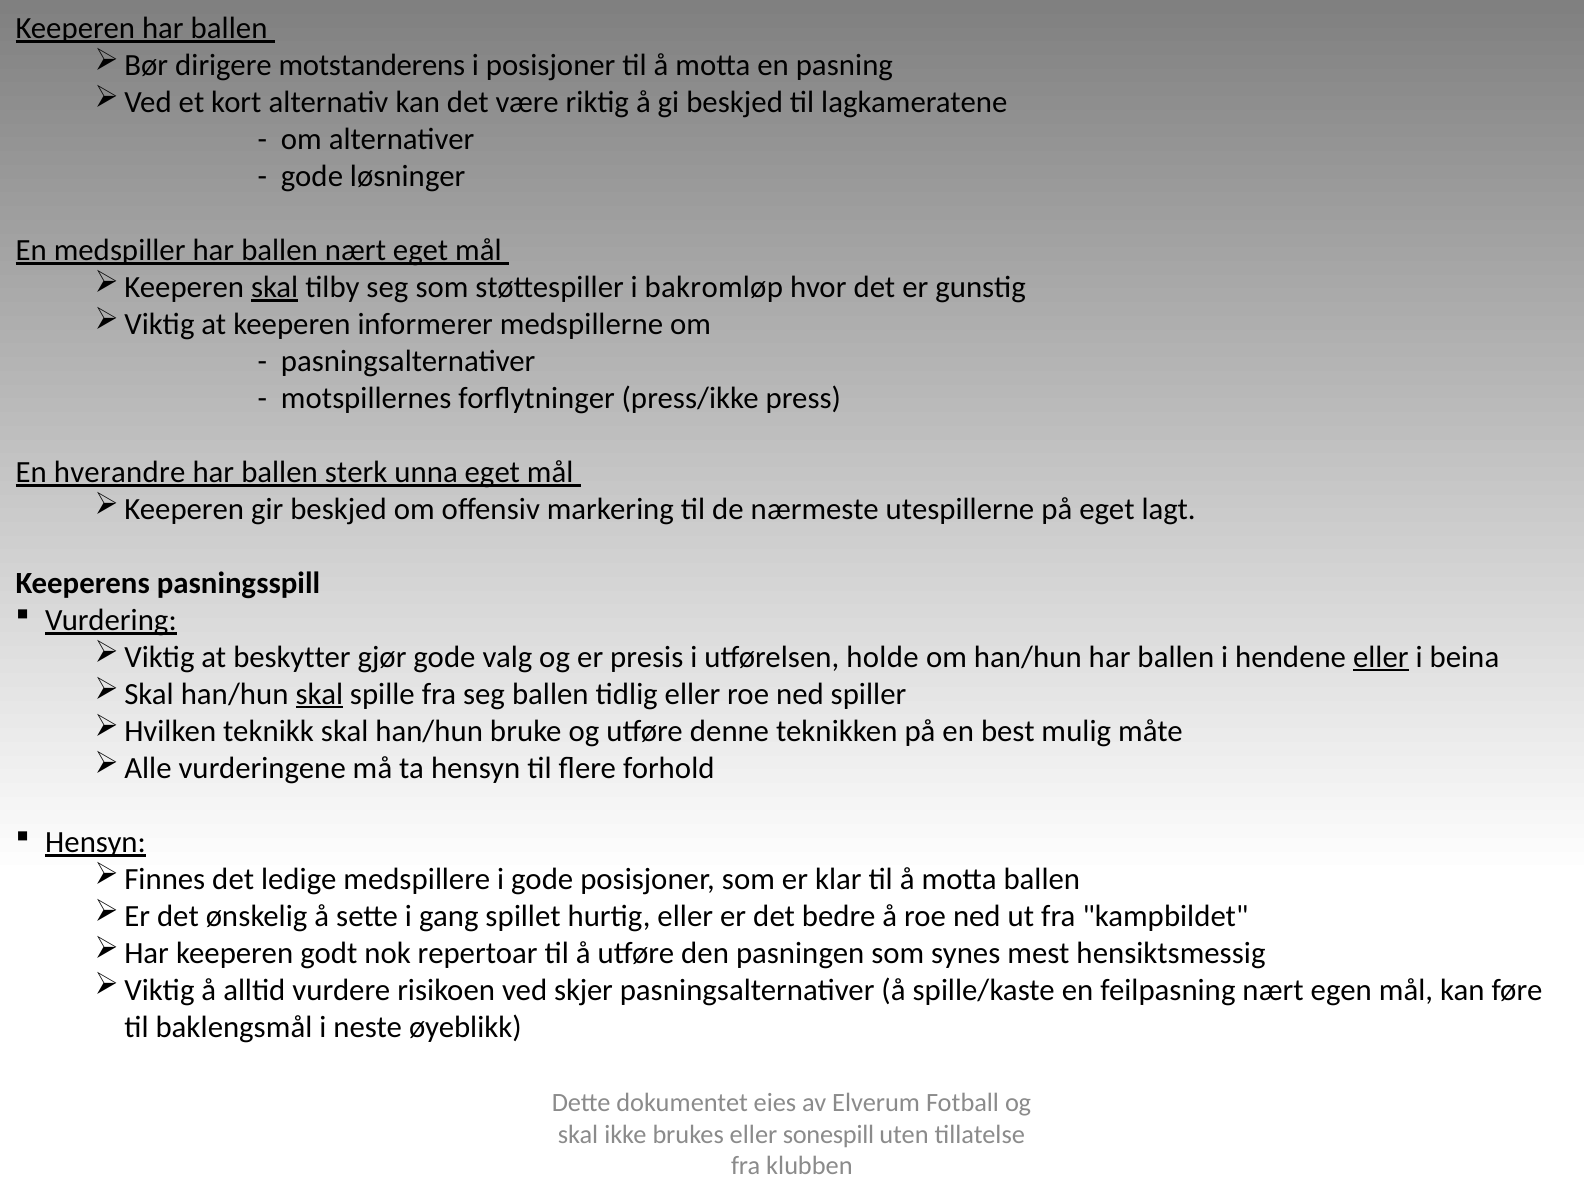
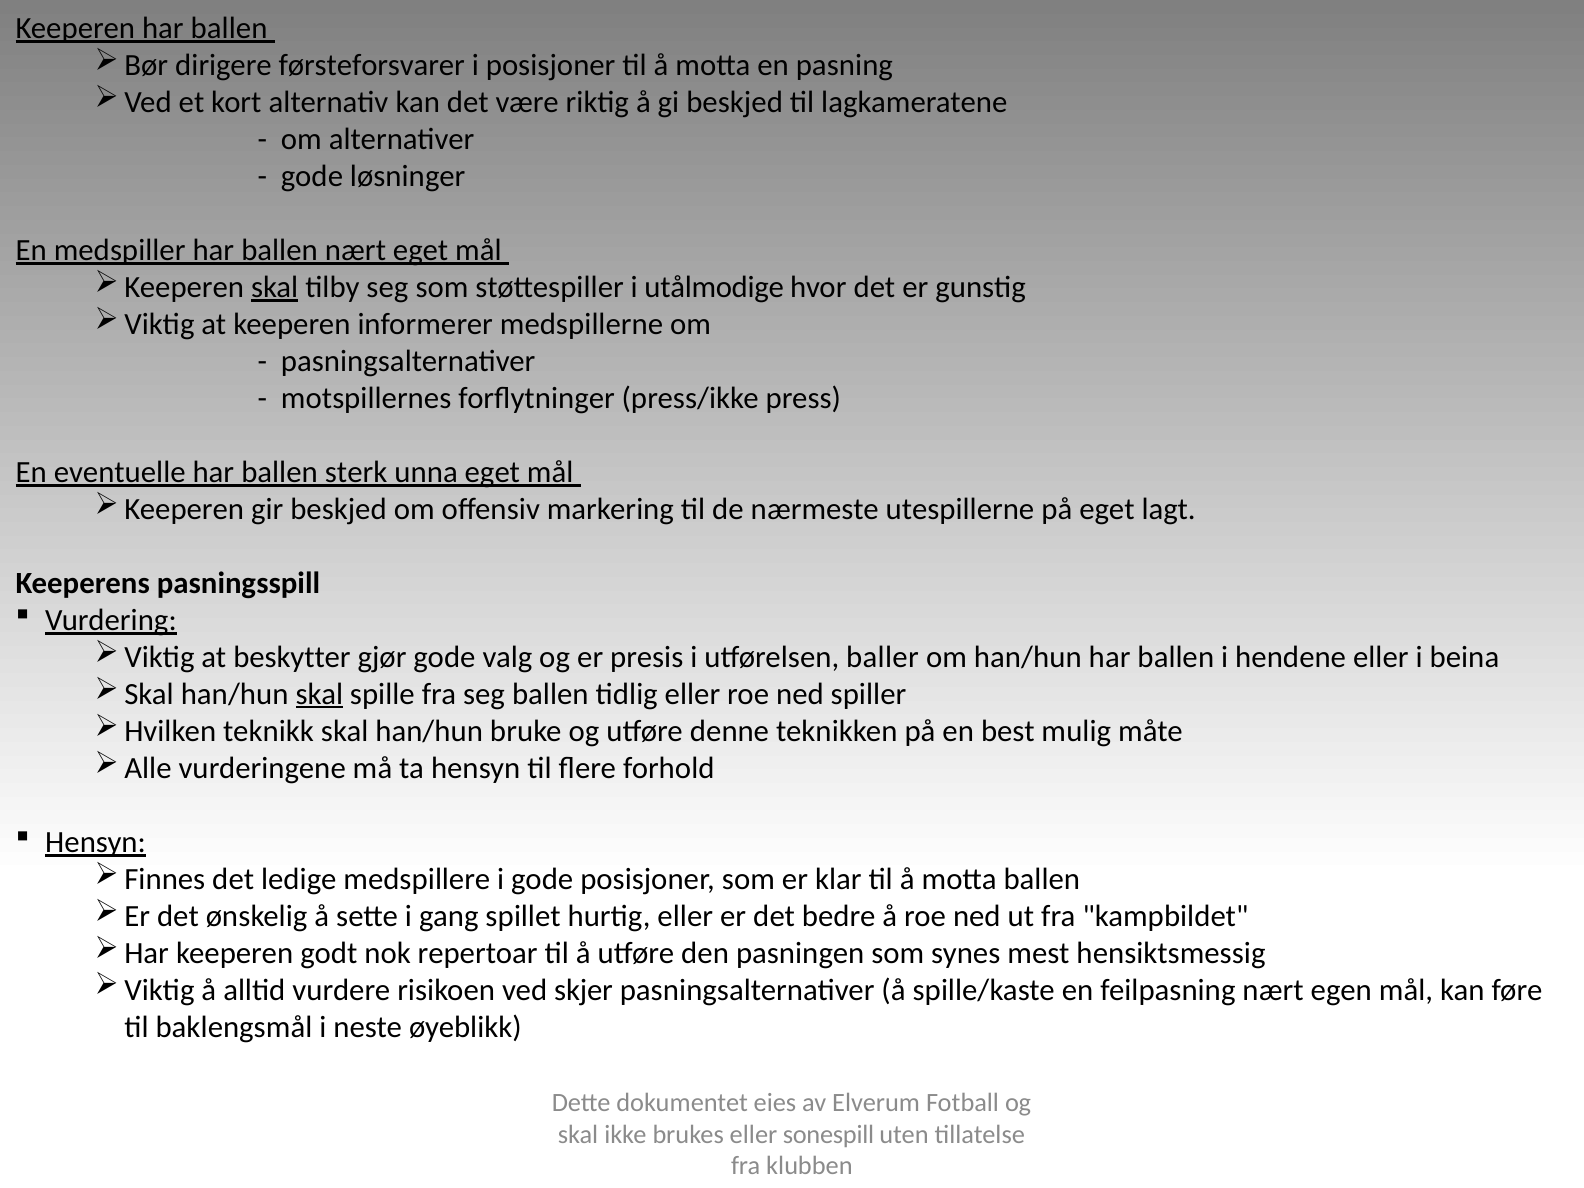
motstanderens: motstanderens -> førsteforsvarer (372, 65)
bakromløp: bakromløp -> utålmodige (714, 287)
hverandre: hverandre -> eventuelle (120, 472)
holde: holde -> baller (883, 657)
eller underline: present -> none (1381, 657)
